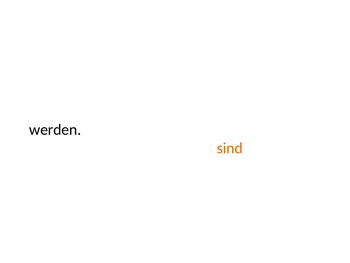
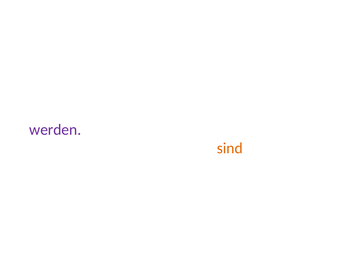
werden colour: black -> purple (55, 129)
